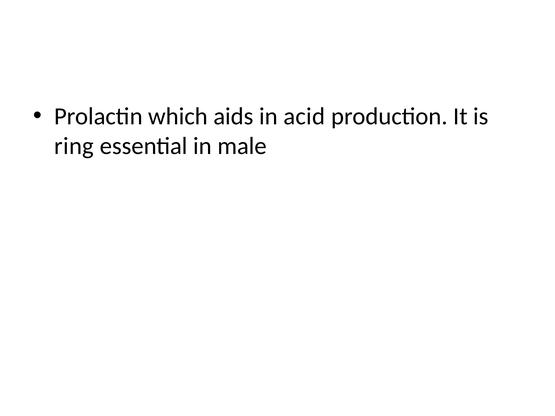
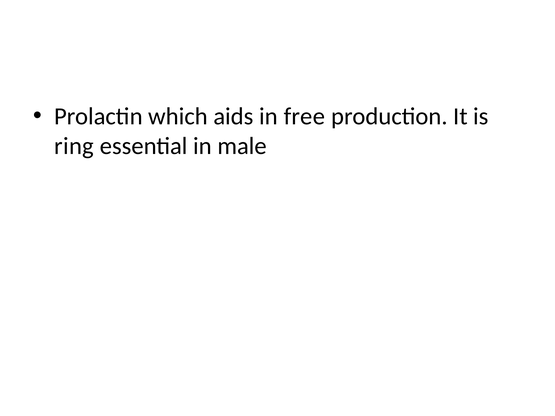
acid: acid -> free (304, 116)
